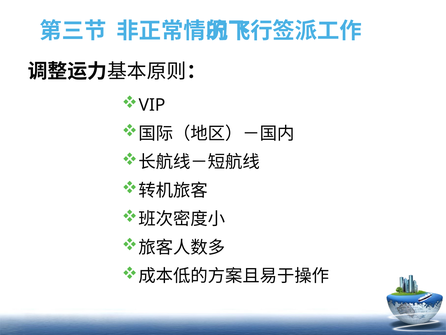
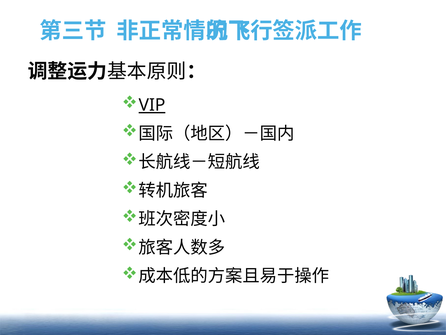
VIP underline: none -> present (152, 105)
